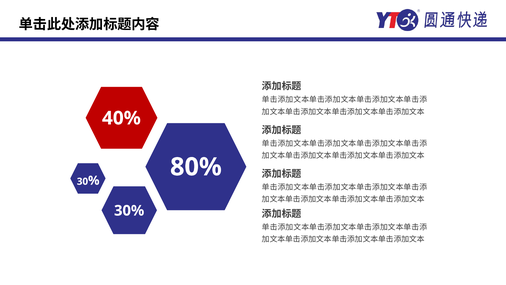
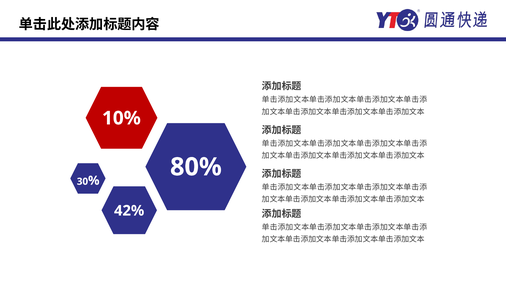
40%: 40% -> 10% (121, 118)
30%: 30% -> 42% (129, 210)
